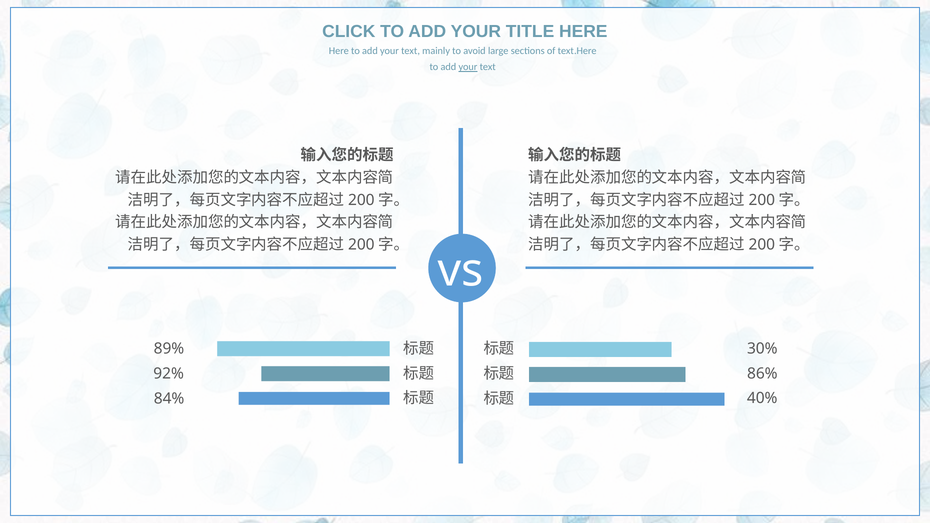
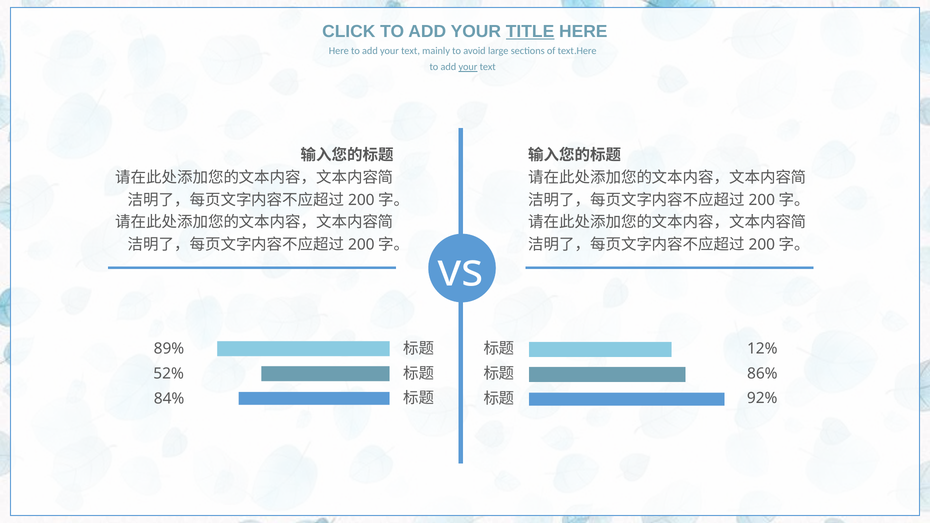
TITLE underline: none -> present (530, 31)
30%: 30% -> 12% (762, 349)
92%: 92% -> 52% (169, 374)
40%: 40% -> 92% (762, 398)
